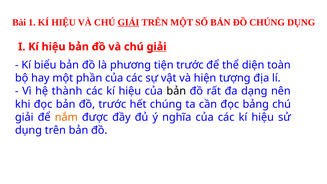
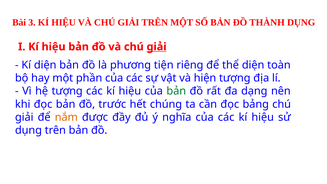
1: 1 -> 3 (32, 22)
GIẢI underline: present -> none (128, 22)
ĐỒ CHÚNG: CHÚNG -> THÀNH (267, 22)
Kí biểu: biểu -> diện (45, 65)
tiện trước: trước -> riêng (190, 65)
hệ thành: thành -> tượng (67, 91)
bản colour: black -> green (176, 91)
